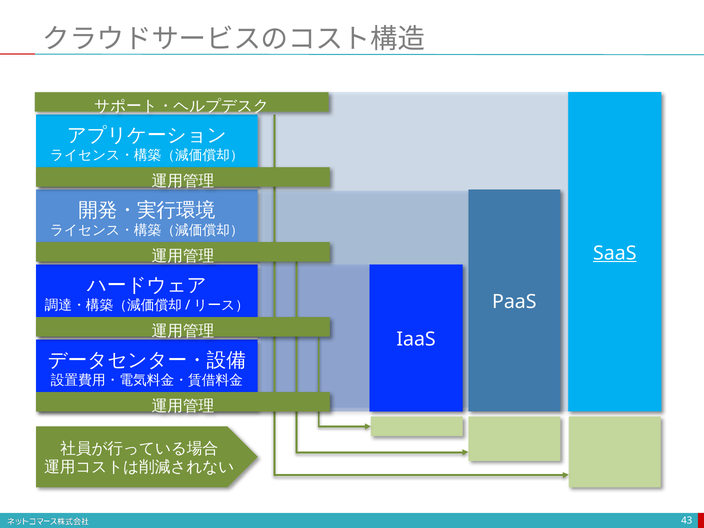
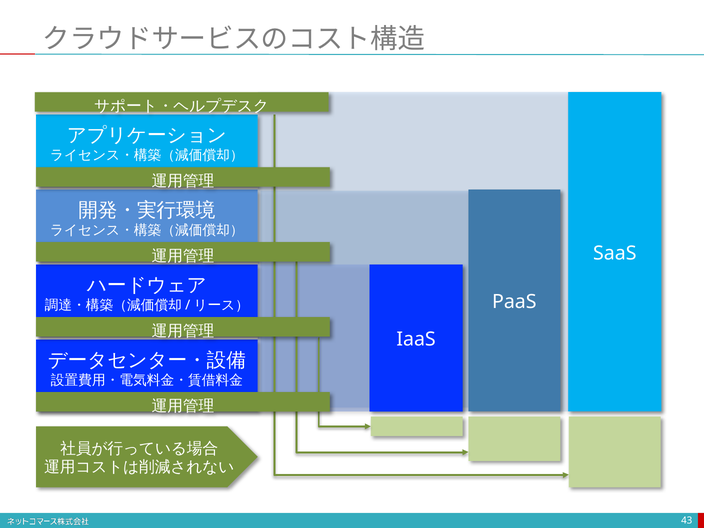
SaaS underline: present -> none (615, 253)
